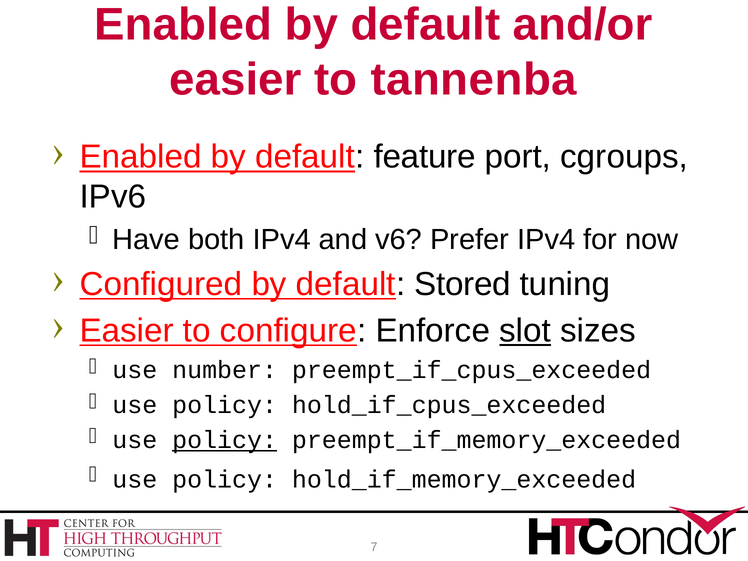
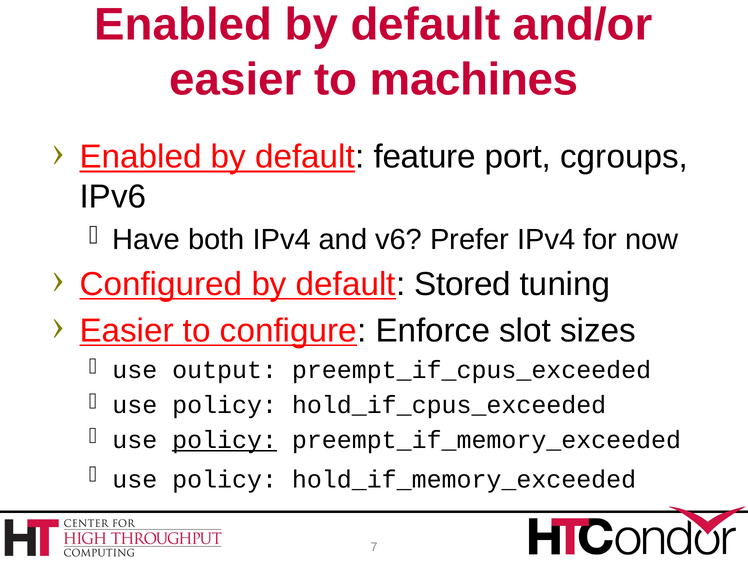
tannenba: tannenba -> machines (474, 80)
slot underline: present -> none (525, 331)
number: number -> output (225, 370)
